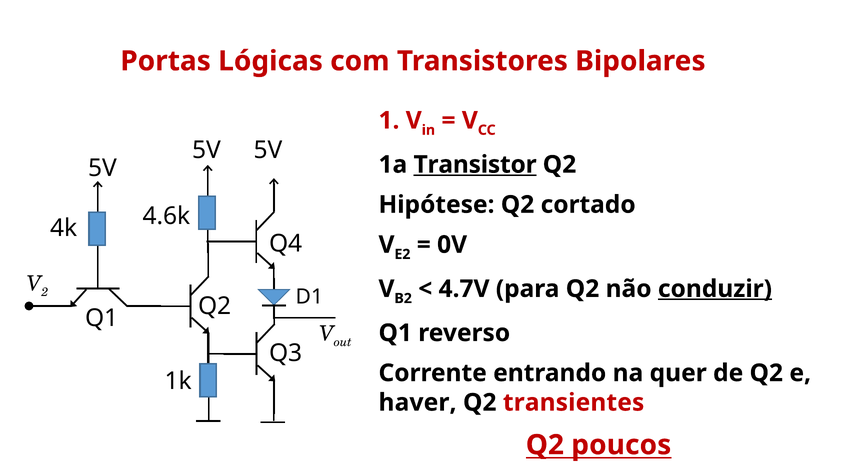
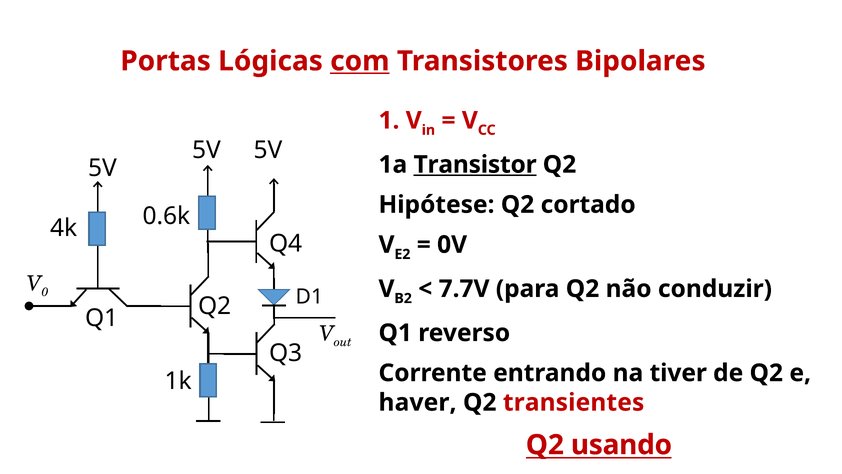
com underline: none -> present (360, 61)
4.6k: 4.6k -> 0.6k (167, 216)
2: 2 -> 0 (45, 292)
4.7V: 4.7V -> 7.7V (464, 289)
conduzir underline: present -> none (715, 289)
quer: quer -> tiver (678, 373)
poucos: poucos -> usando (621, 445)
